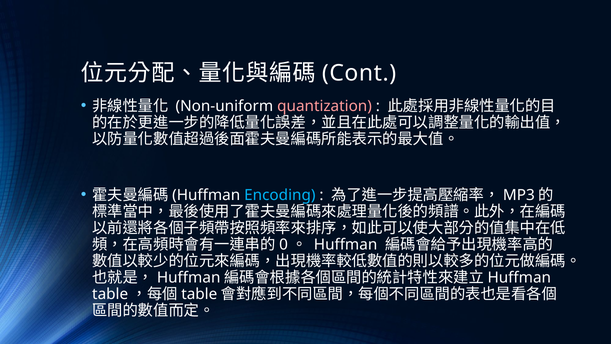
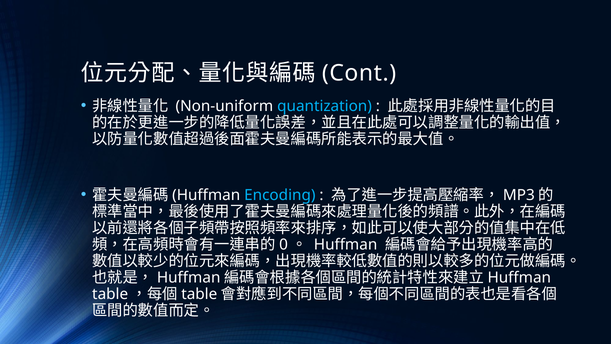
quantization colour: pink -> light blue (325, 106)
